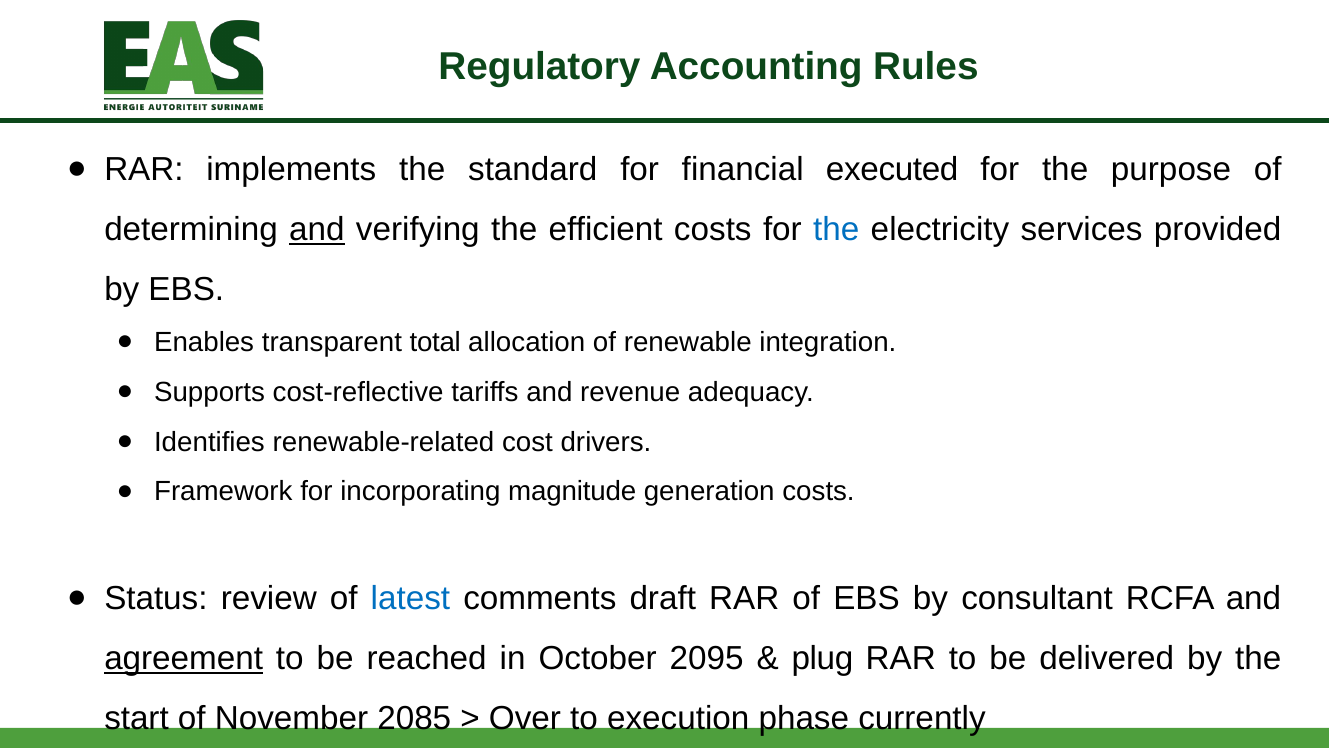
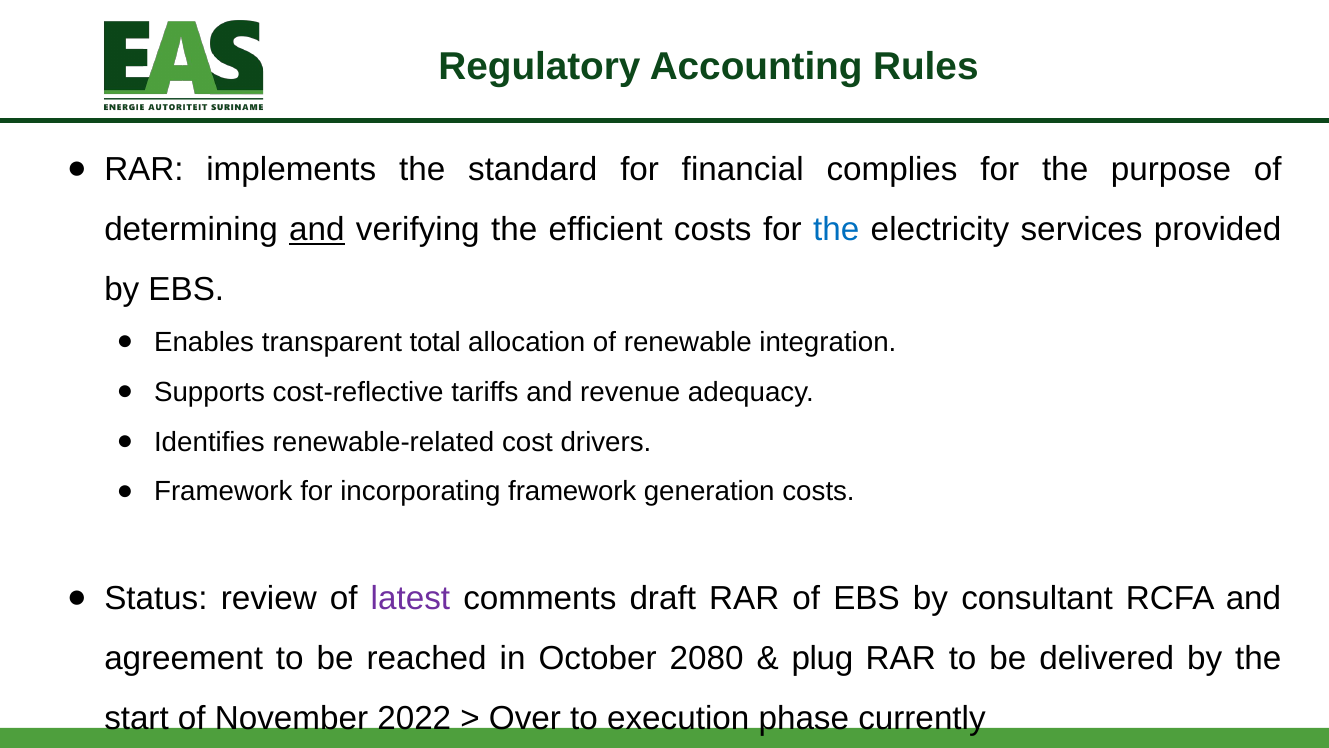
executed: executed -> complies (892, 170)
incorporating magnitude: magnitude -> framework (572, 492)
latest colour: blue -> purple (410, 598)
agreement underline: present -> none (184, 658)
2095: 2095 -> 2080 (707, 658)
2085: 2085 -> 2022 (414, 718)
